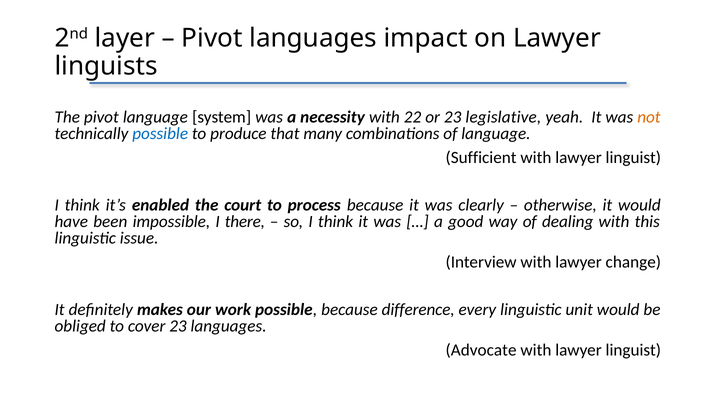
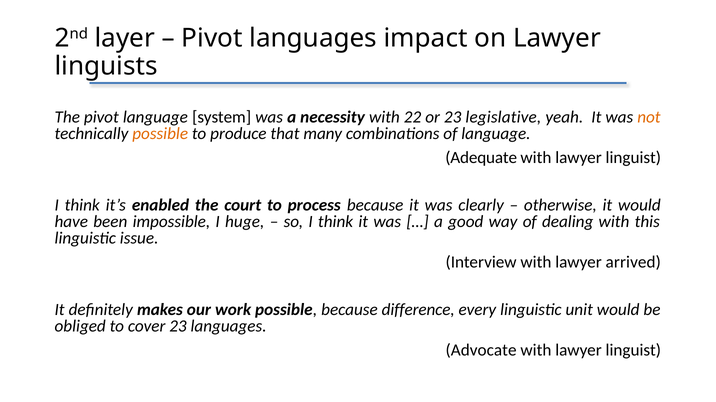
possible colour: blue -> orange (160, 134)
Sufficient: Sufficient -> Adequate (481, 158)
there: there -> huge (245, 222)
change: change -> arrived (633, 262)
